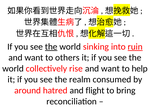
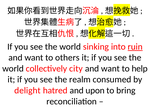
the underline: present -> none (51, 47)
rise: rise -> city (76, 69)
around: around -> delight (28, 91)
flight: flight -> upon (95, 91)
